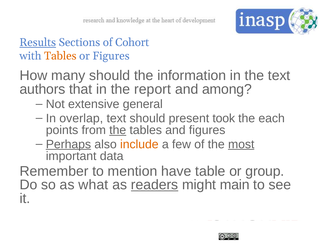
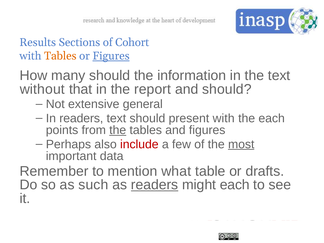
Results underline: present -> none (38, 42)
Figures underline: none -> present (111, 56)
authors: authors -> without (42, 89)
and among: among -> should (227, 89)
In overlap: overlap -> readers (81, 118)
present took: took -> with (224, 118)
Perhaps underline: present -> none (68, 144)
include colour: orange -> red (139, 144)
have: have -> what (176, 171)
group: group -> drafts (265, 171)
what: what -> such (93, 185)
might main: main -> each (235, 185)
